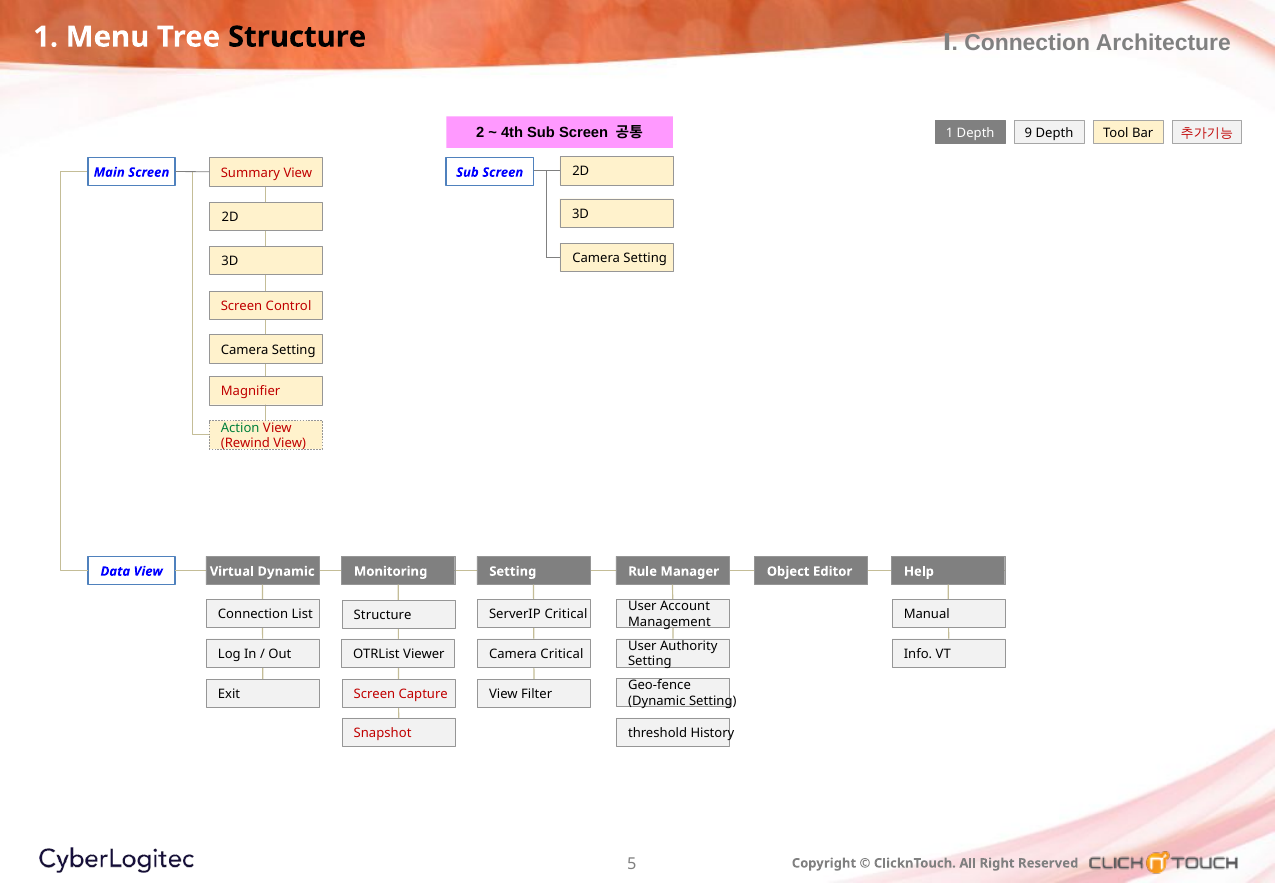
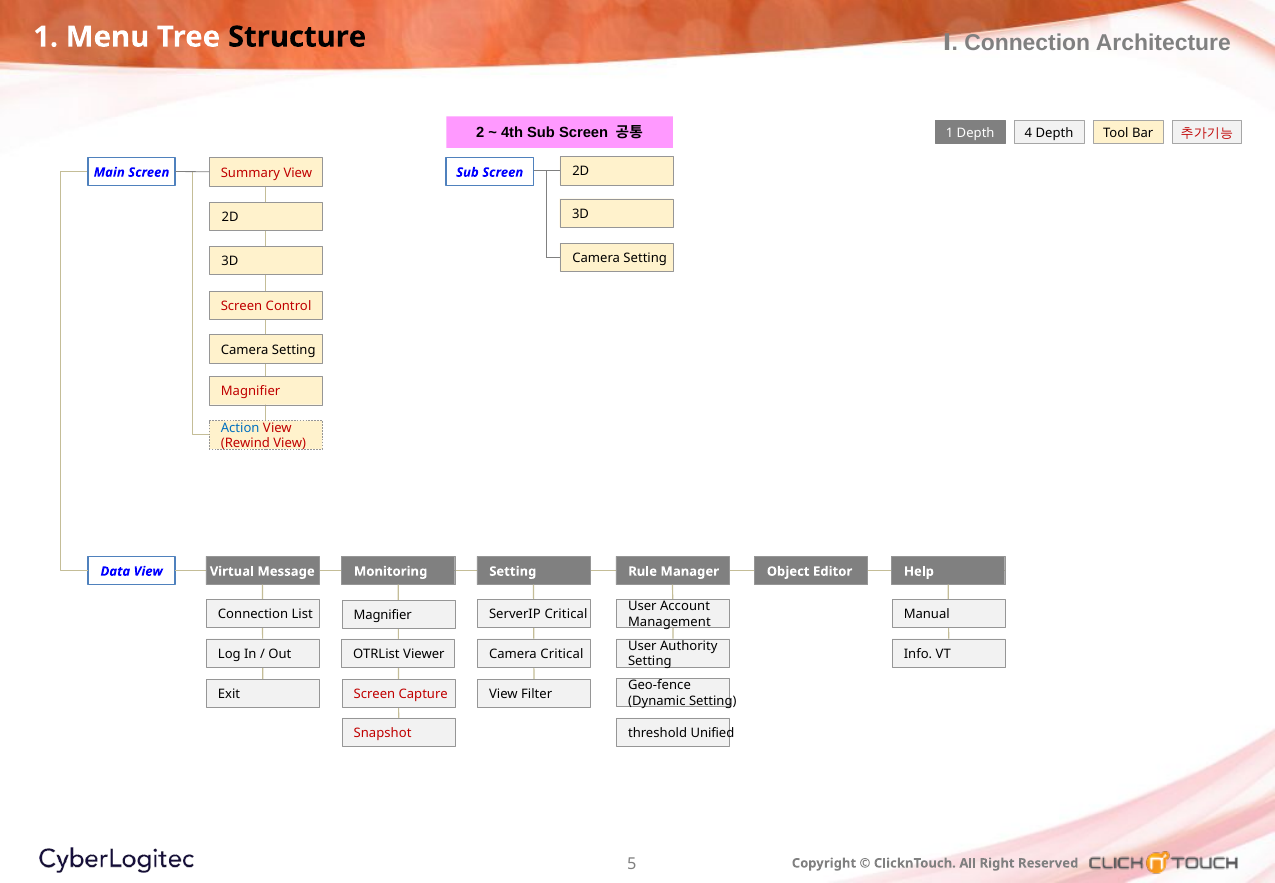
9: 9 -> 4 (1028, 133)
Action colour: green -> blue (240, 428)
Virtual Dynamic: Dynamic -> Message (286, 571)
Structure: Structure -> Magnifier (383, 615)
History: History -> Unified (712, 733)
